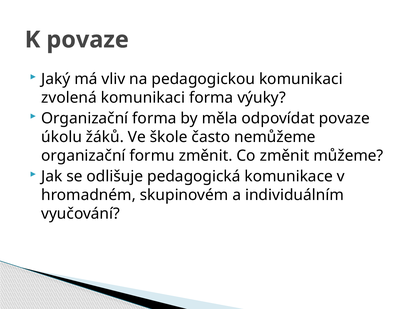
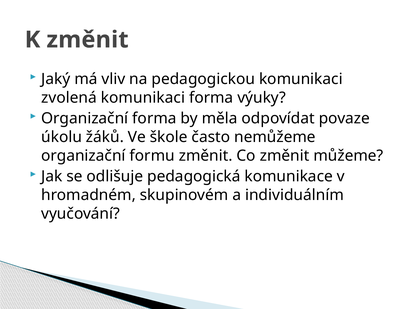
K povaze: povaze -> změnit (88, 40)
